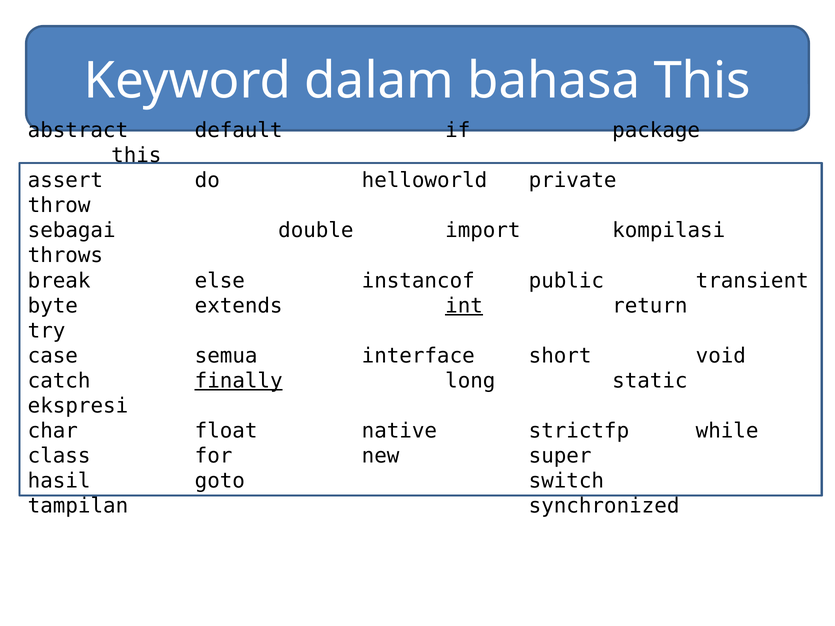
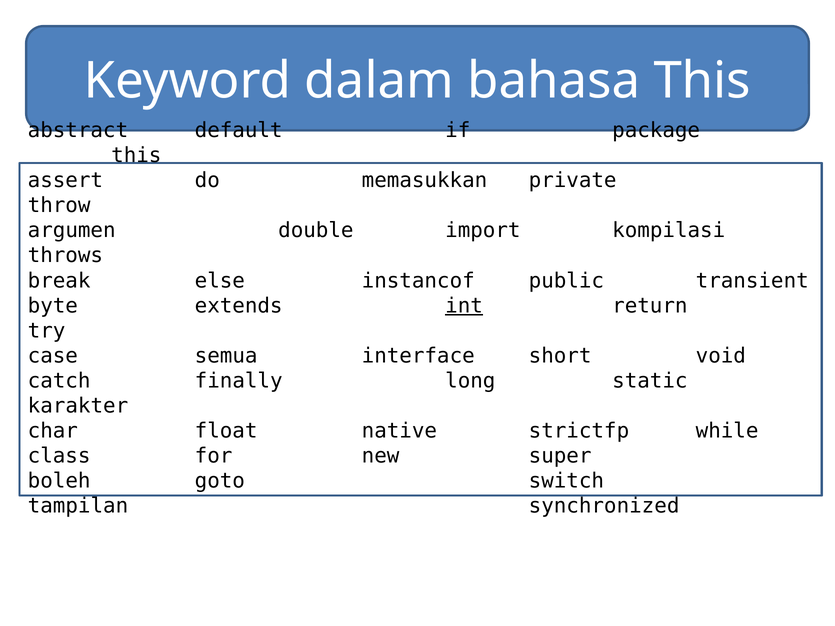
helloworld: helloworld -> memasukkan (425, 181)
sebagai: sebagai -> argumen (72, 231)
finally underline: present -> none (239, 381)
ekspresi: ekspresi -> karakter (78, 406)
hasil: hasil -> boleh (59, 481)
